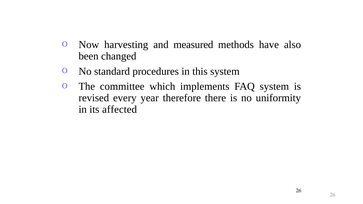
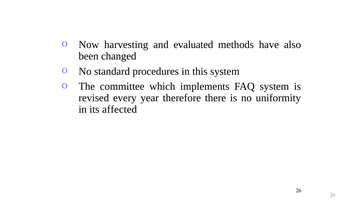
measured: measured -> evaluated (193, 45)
